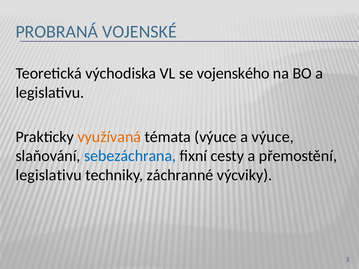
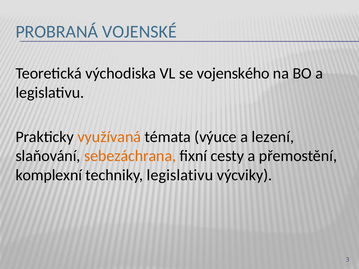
a výuce: výuce -> lezení (273, 137)
sebezáchrana colour: blue -> orange (130, 156)
legislativu: legislativu -> komplexní (49, 175)
techniky záchranné: záchranné -> legislativu (180, 175)
